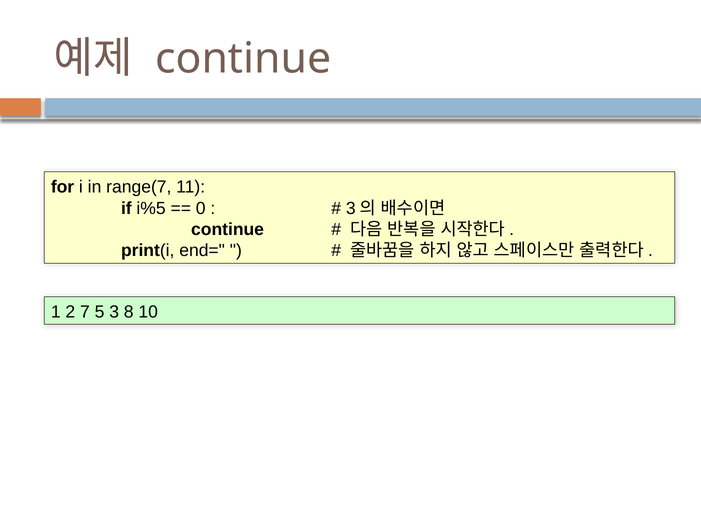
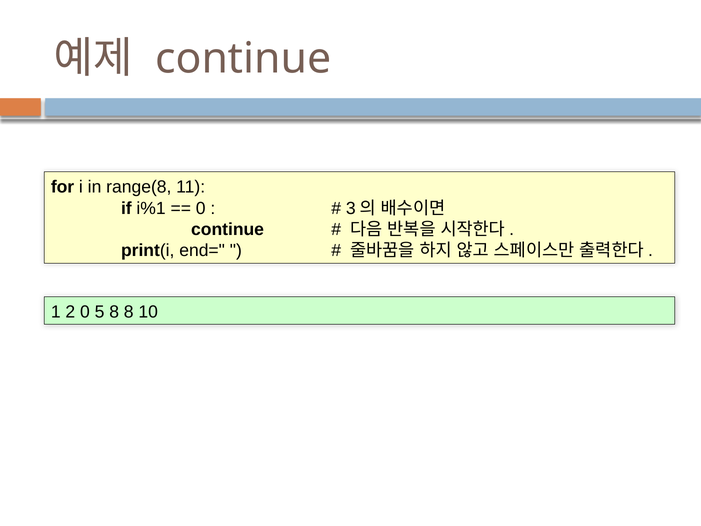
range(7: range(7 -> range(8 (139, 187)
i%5: i%5 -> i%1 (151, 208)
2 7: 7 -> 0 (85, 312)
5 3: 3 -> 8 (114, 312)
